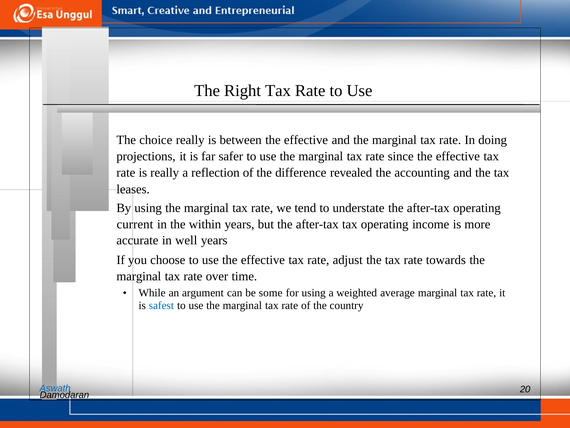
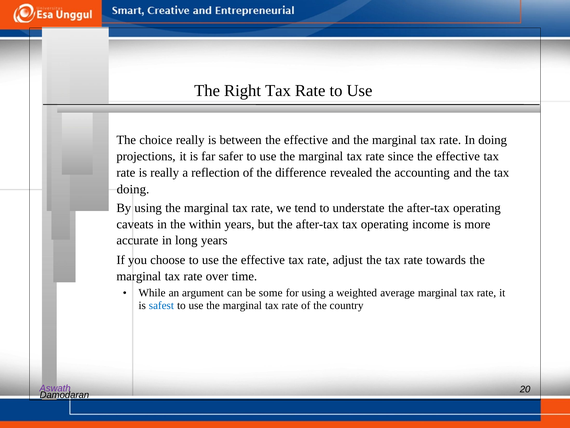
leases: leases -> doing (133, 189)
current: current -> caveats (135, 224)
well: well -> long (186, 240)
Aswath colour: blue -> purple (55, 388)
